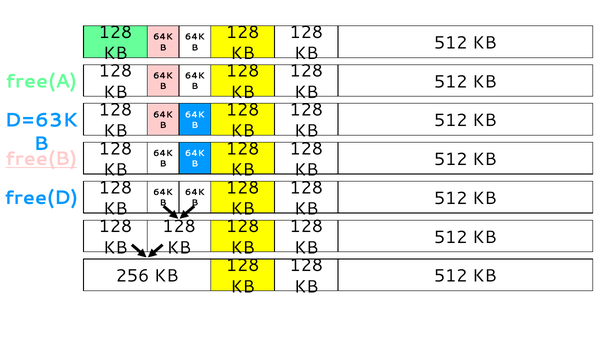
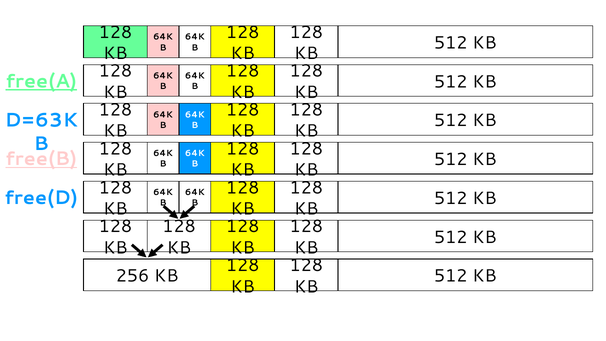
free(A underline: none -> present (41, 81)
